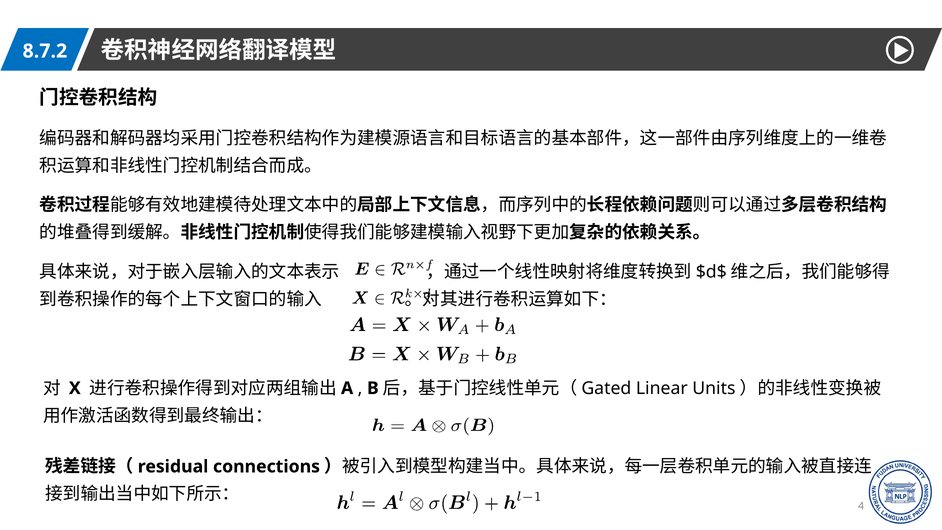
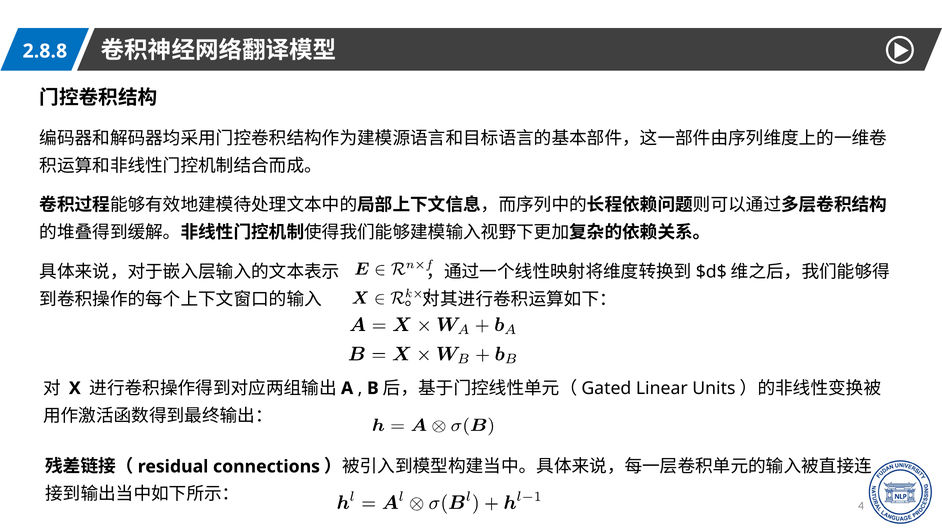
8.7.2: 8.7.2 -> 2.8.8 (45, 51)
